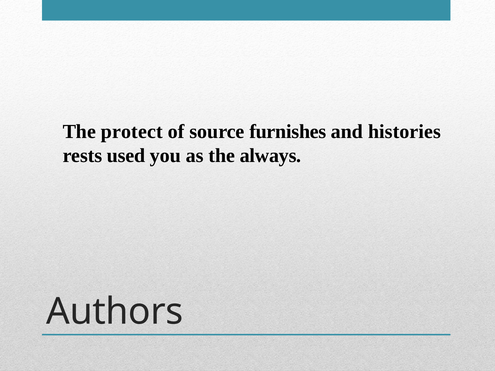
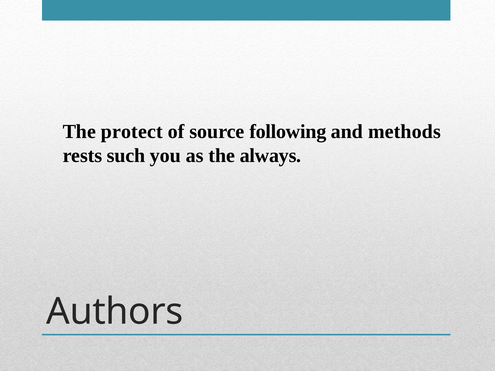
furnishes: furnishes -> following (288, 132)
histories: histories -> methods (405, 132)
used: used -> such (126, 156)
